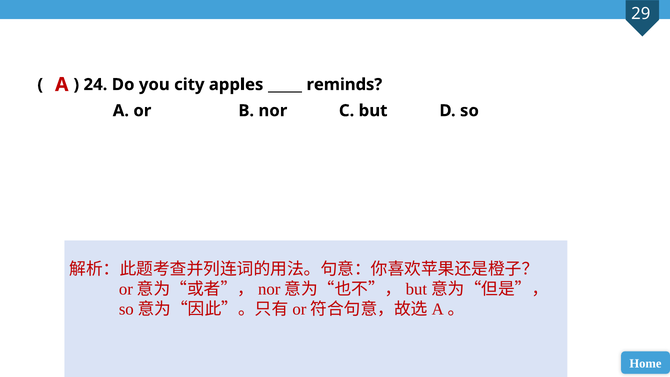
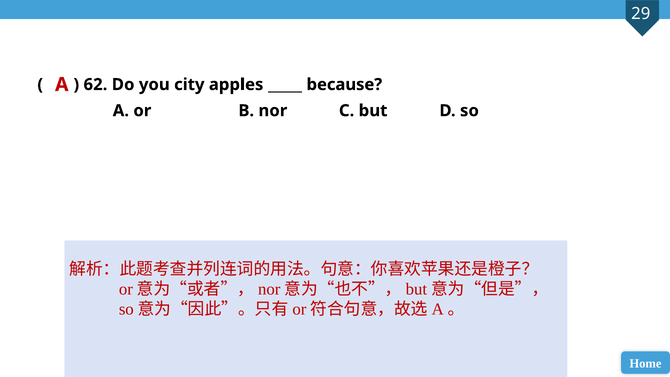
24: 24 -> 62 (95, 85)
reminds: reminds -> because (344, 85)
